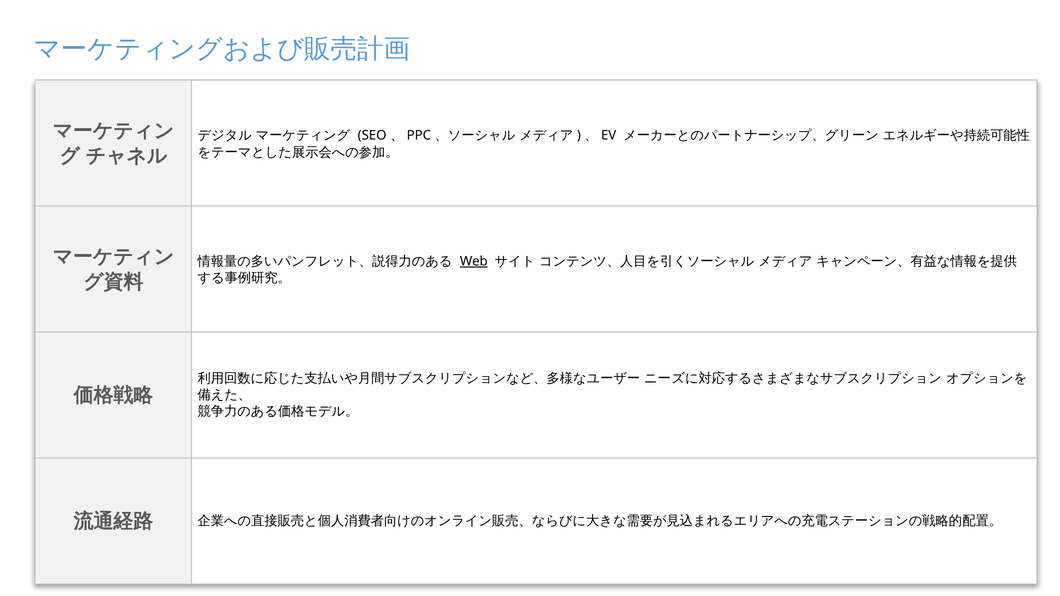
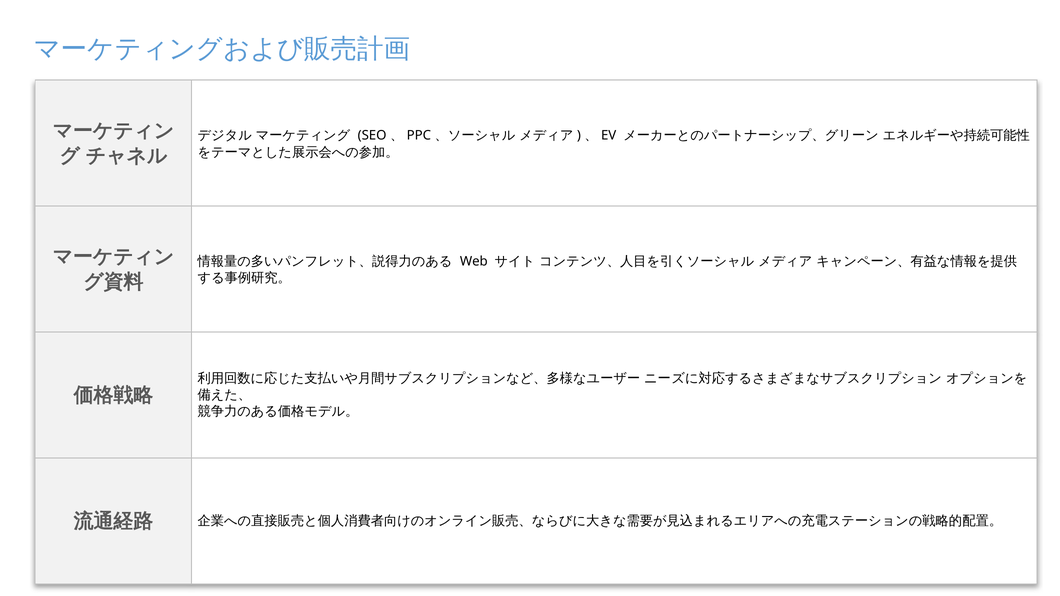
Web underline: present -> none (474, 262)
